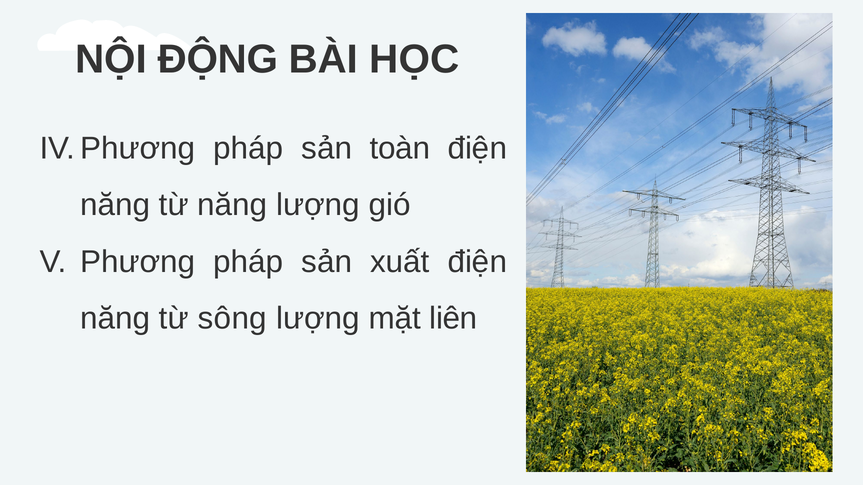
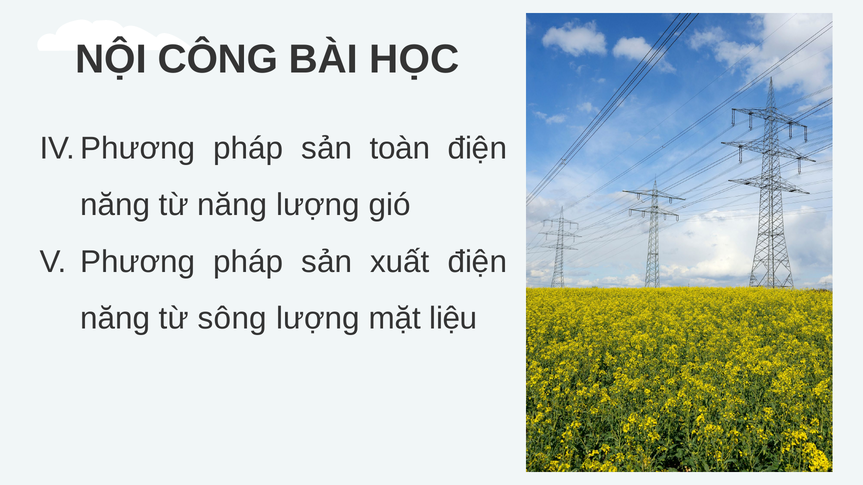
ĐỘNG: ĐỘNG -> CÔNG (218, 59)
liên: liên -> liệu (453, 319)
